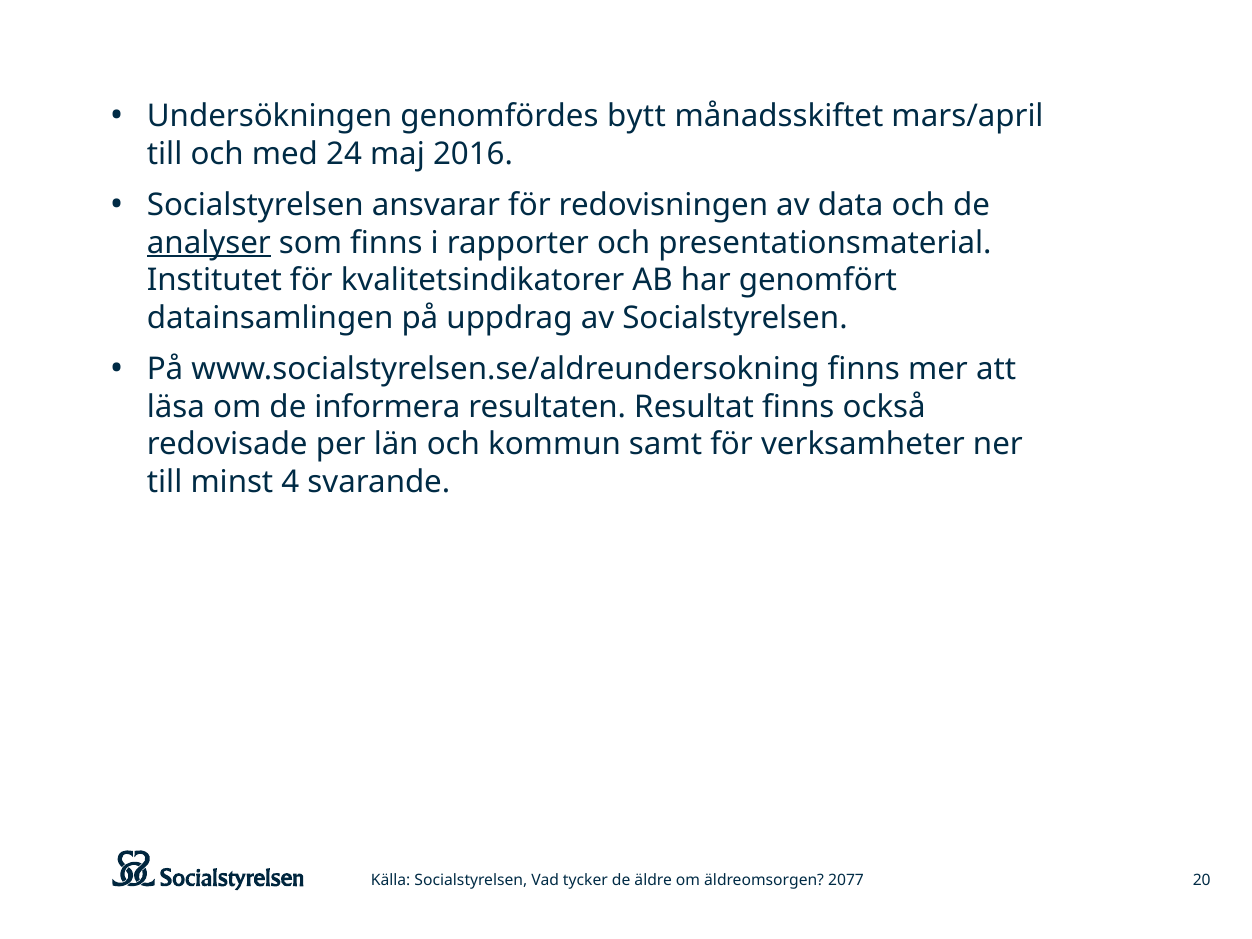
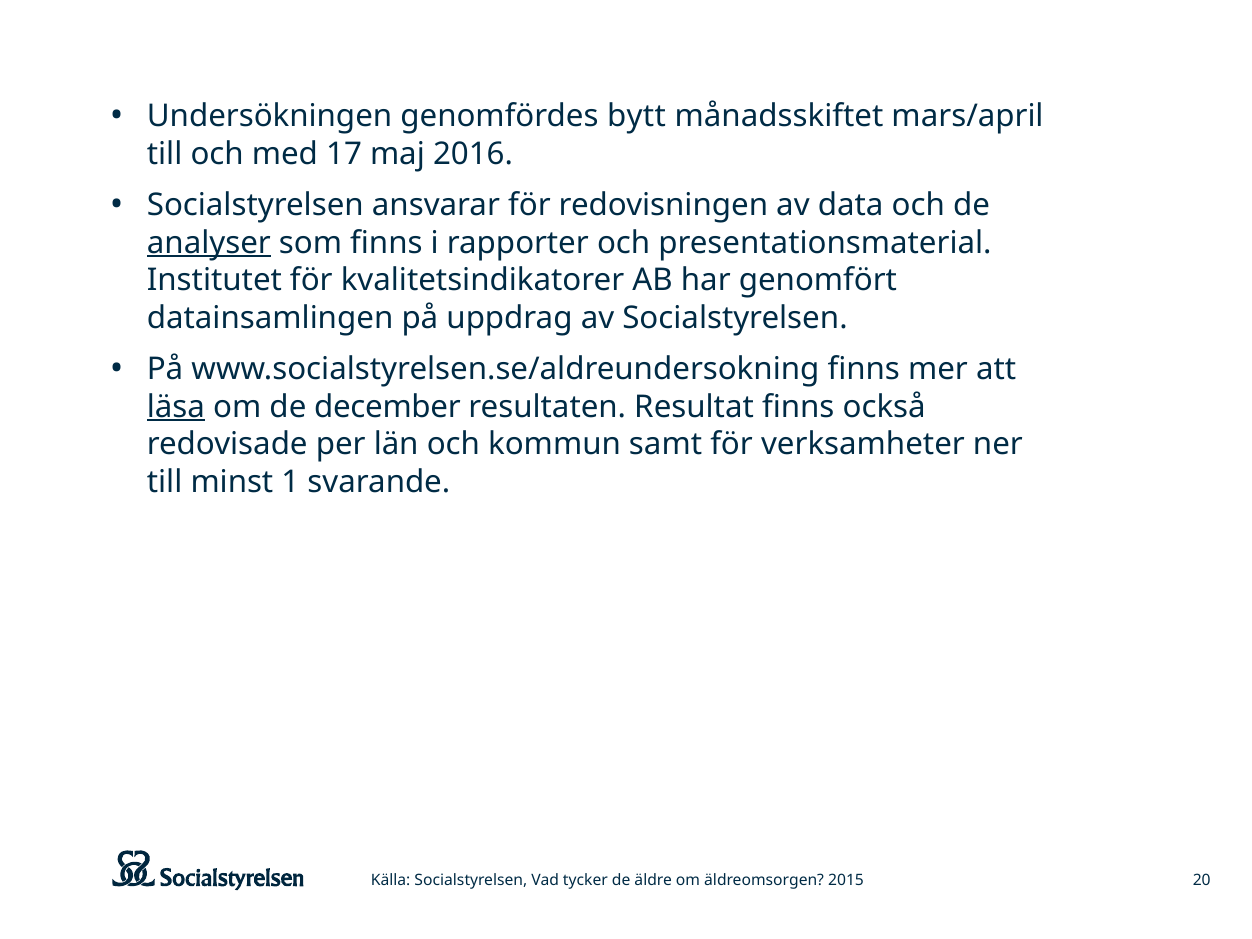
24: 24 -> 17 (344, 154)
läsa underline: none -> present (176, 407)
informera: informera -> december (387, 407)
4: 4 -> 1 (290, 482)
2077: 2077 -> 2015 (846, 880)
